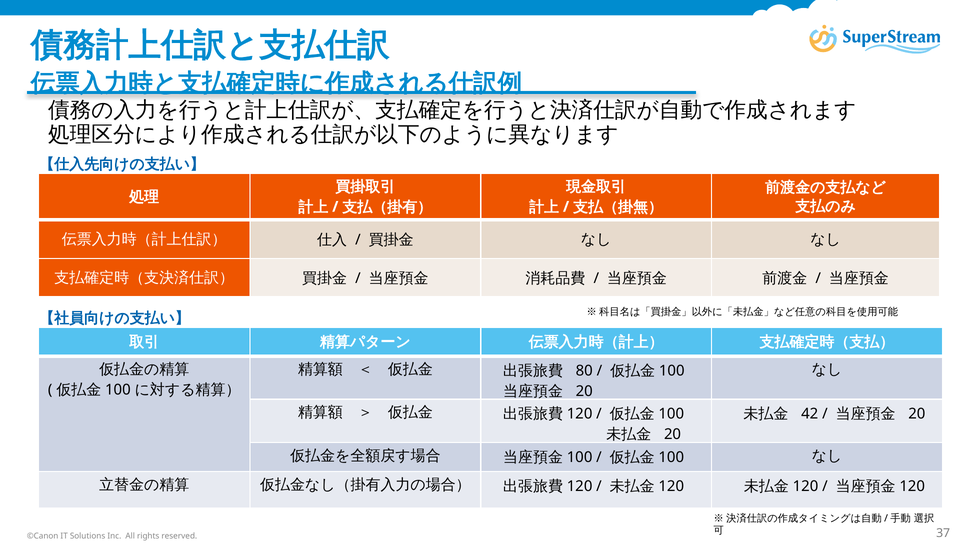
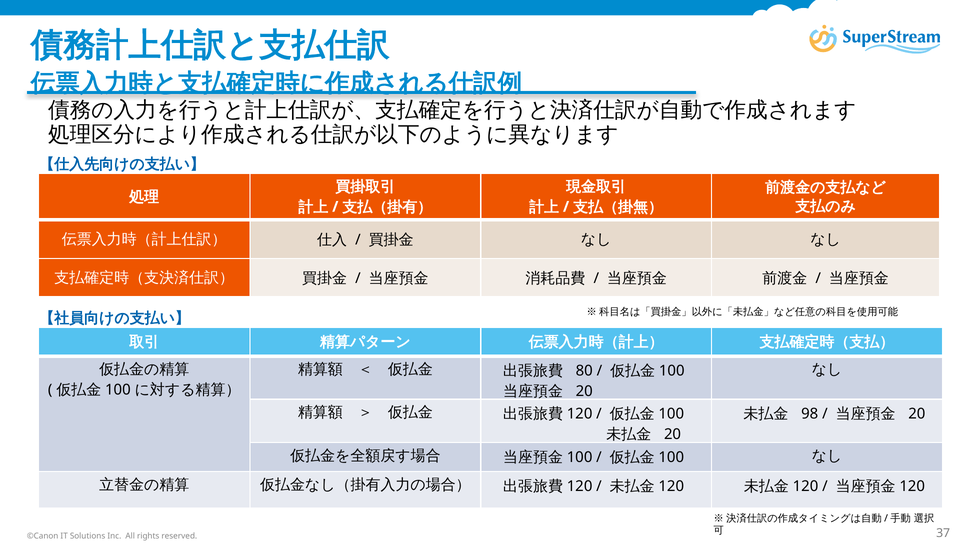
42: 42 -> 98 (810, 414)
